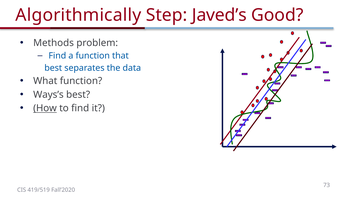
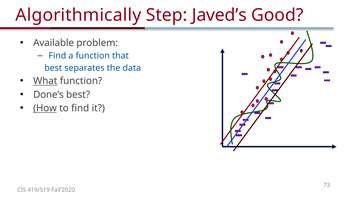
Methods: Methods -> Available (54, 43)
What underline: none -> present (45, 81)
Ways’s: Ways’s -> Done’s (48, 95)
